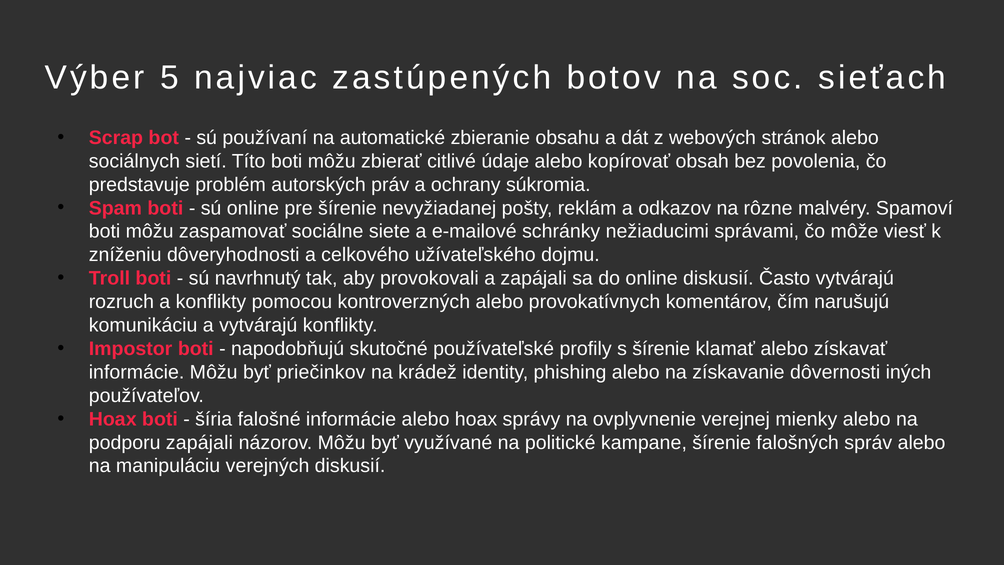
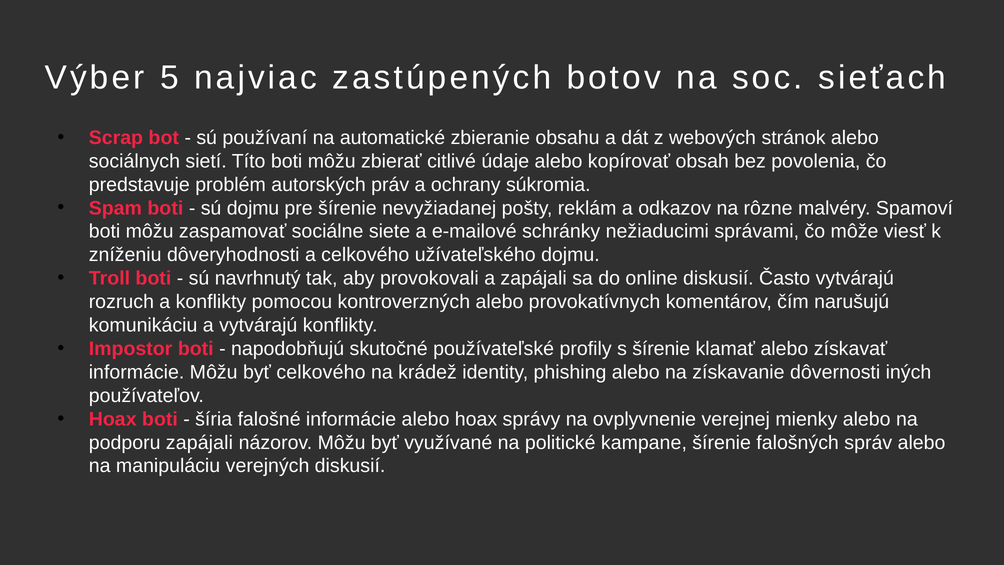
sú online: online -> dojmu (253, 208)
byť priečinkov: priečinkov -> celkového (321, 372)
